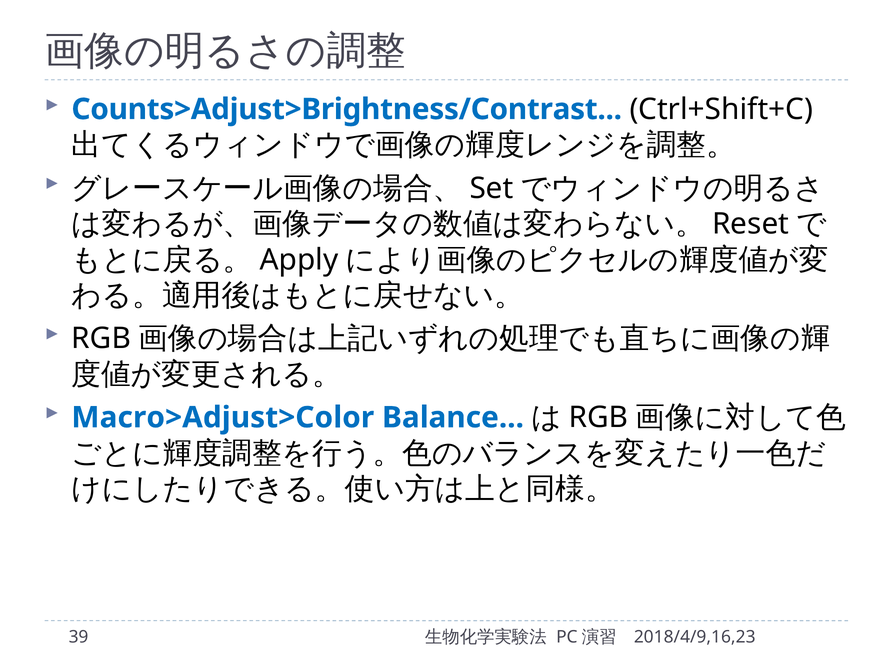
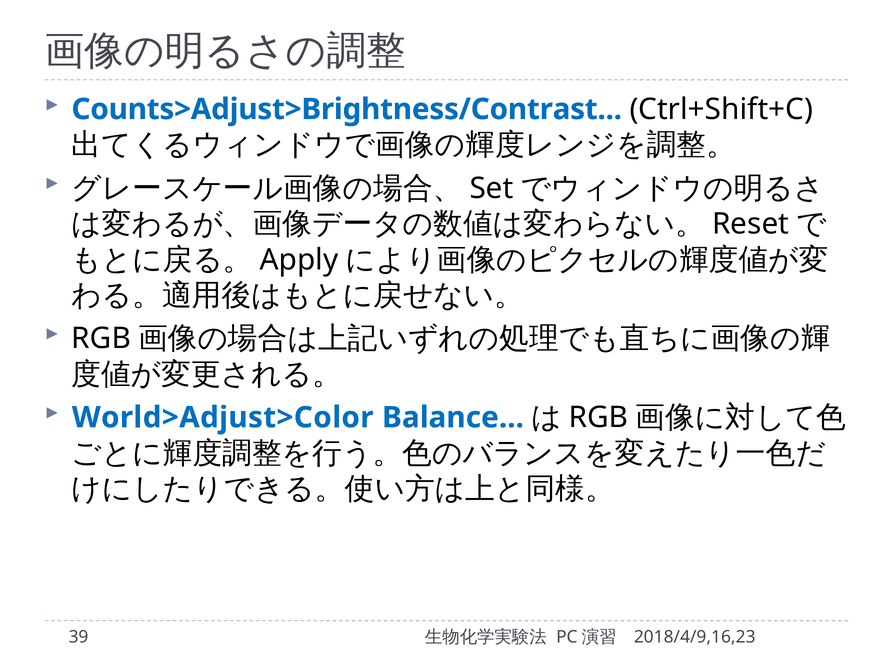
Macro>Adjust>Color: Macro>Adjust>Color -> World>Adjust>Color (223, 417)
